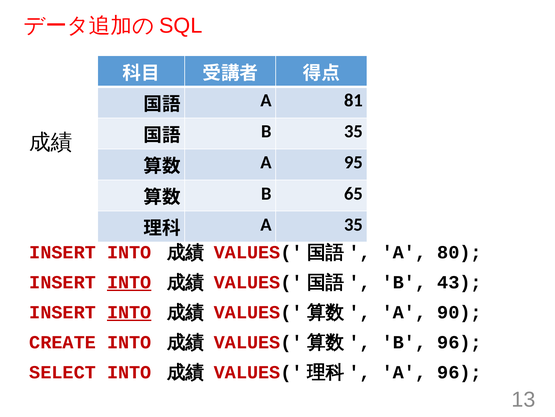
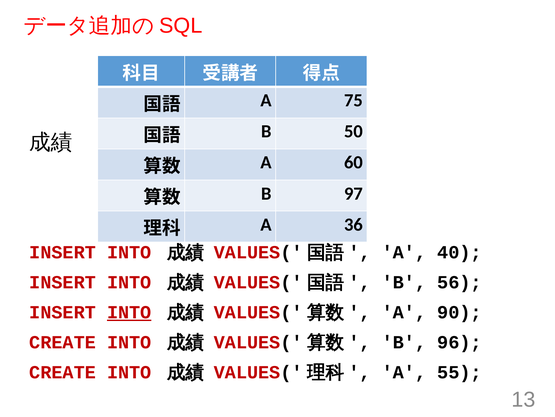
81: 81 -> 75 (353, 100)
B 35: 35 -> 50 (353, 131)
95: 95 -> 60 (353, 162)
65: 65 -> 97 (353, 193)
A 35: 35 -> 36 (353, 224)
80: 80 -> 40 (460, 252)
INTO underline: present -> none (129, 282)
43: 43 -> 56 (460, 282)
SELECT: SELECT -> CREATE (63, 372)
A 96: 96 -> 55 (460, 372)
